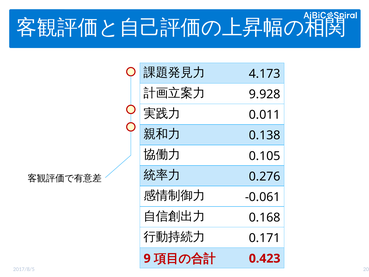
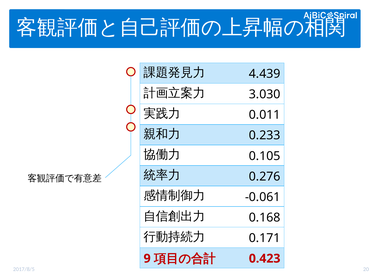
4.173: 4.173 -> 4.439 (265, 74)
9.928: 9.928 -> 3.030 (265, 94)
0.138: 0.138 -> 0.233 (265, 135)
